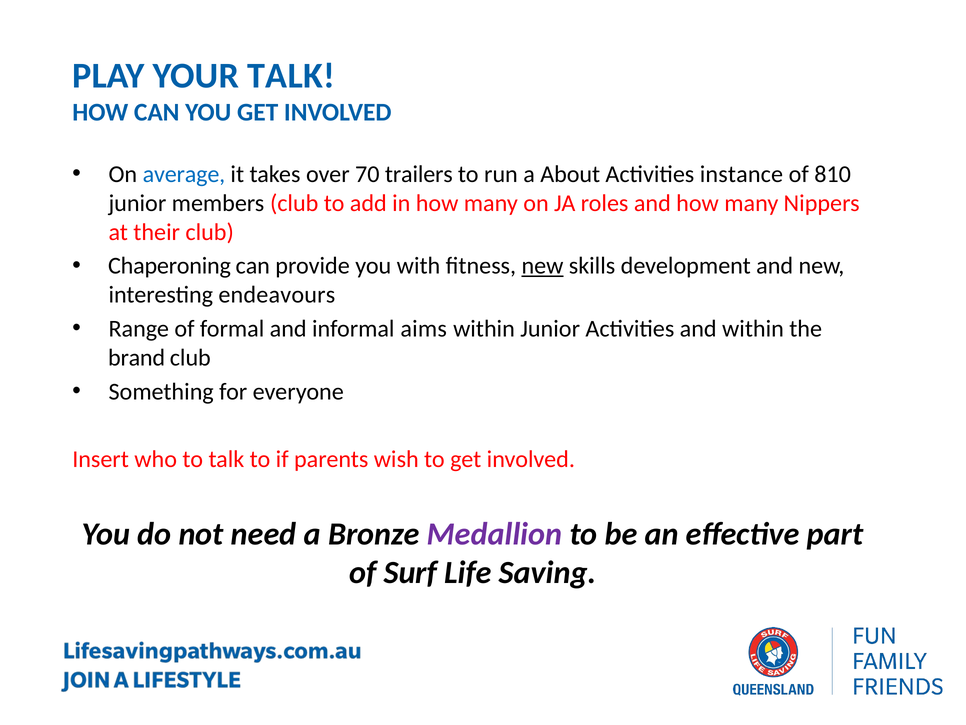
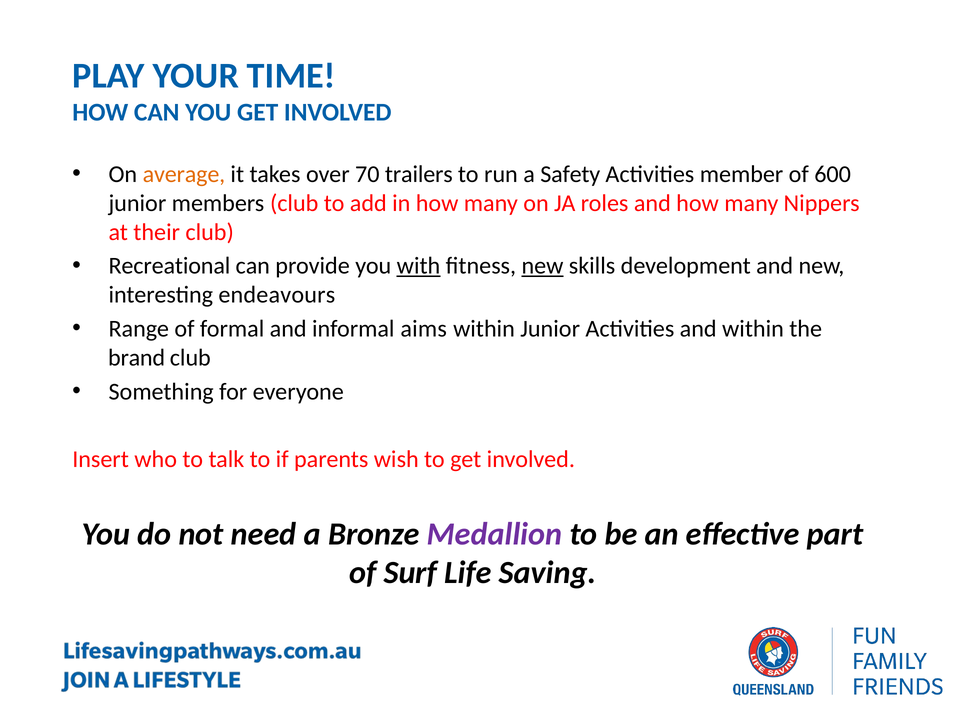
YOUR TALK: TALK -> TIME (291, 76)
average colour: blue -> orange (184, 174)
About: About -> Safety (570, 174)
instance: instance -> member (742, 174)
810: 810 -> 600 (833, 174)
Chaperoning: Chaperoning -> Recreational (169, 266)
with underline: none -> present (419, 266)
